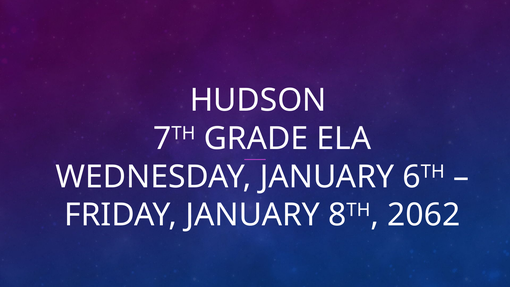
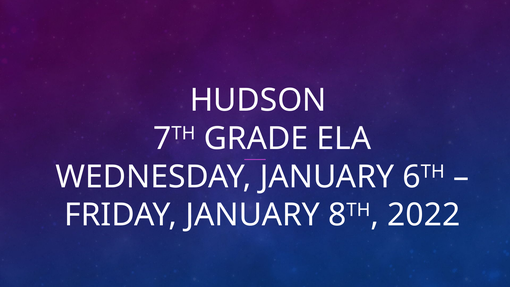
2062: 2062 -> 2022 (424, 215)
